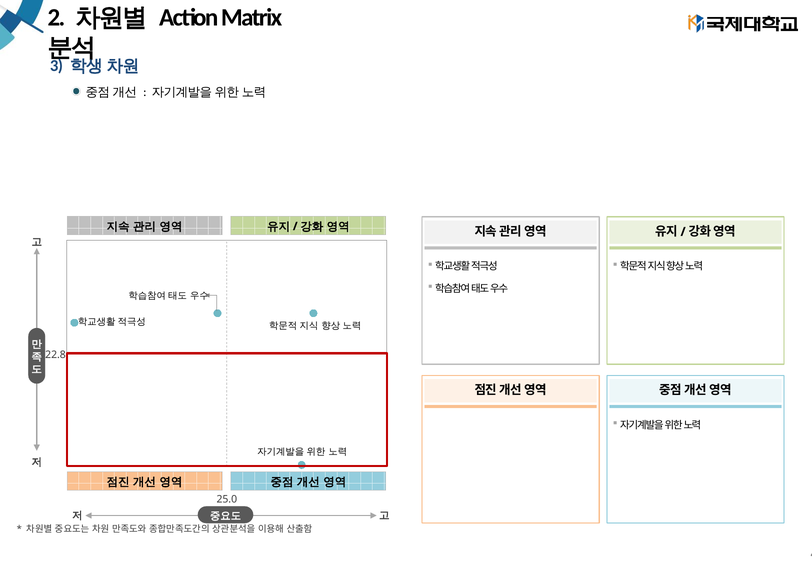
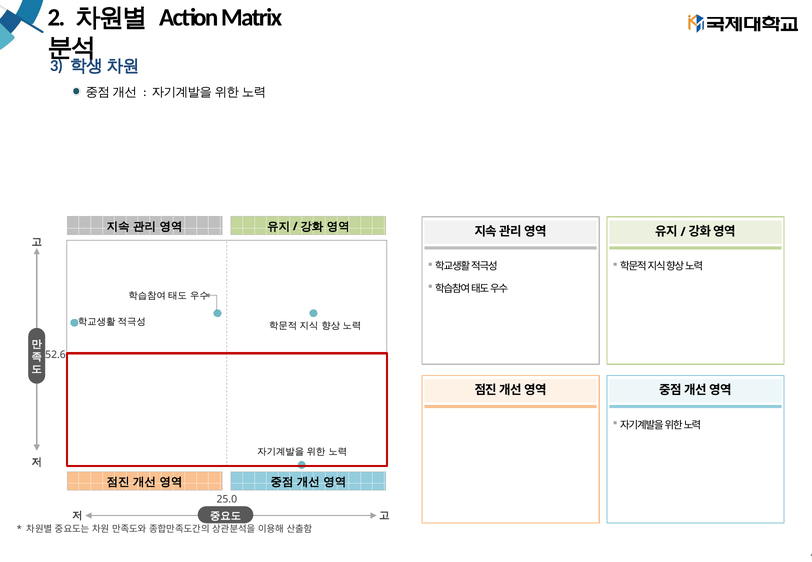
22.8: 22.8 -> 52.6 (56, 355)
